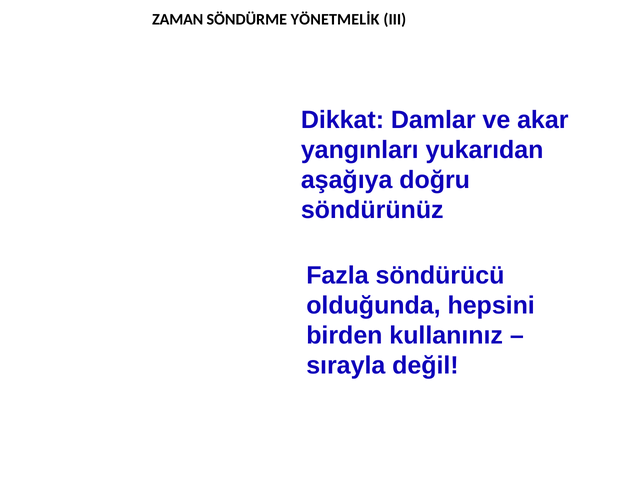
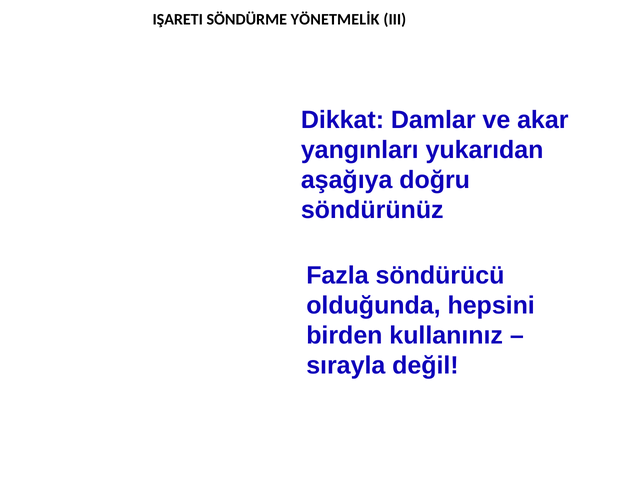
ZAMAN: ZAMAN -> IŞARETI (178, 19)
